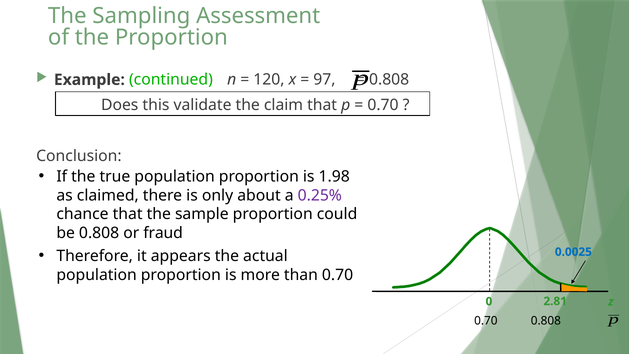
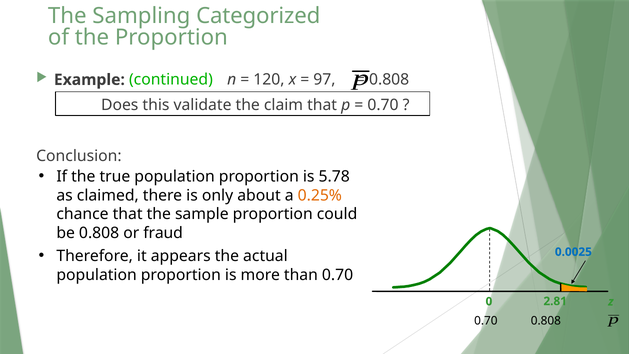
Assessment: Assessment -> Categorized (258, 16)
1.98: 1.98 -> 5.78 (334, 176)
0.25% colour: purple -> orange (320, 195)
